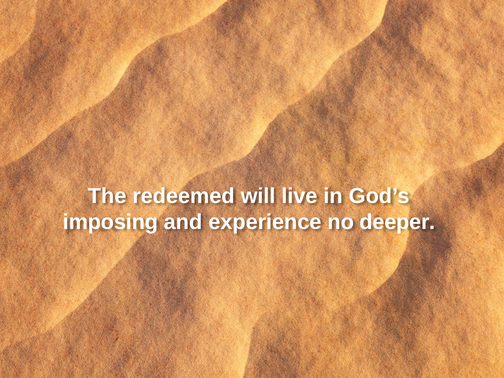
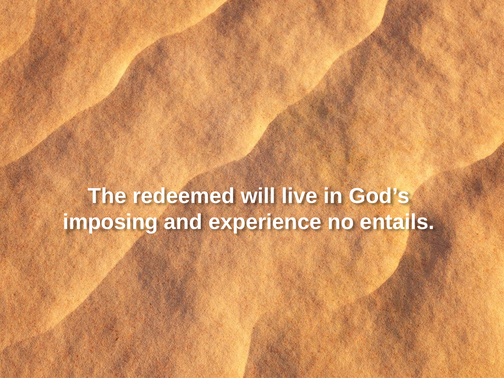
deeper: deeper -> entails (397, 222)
